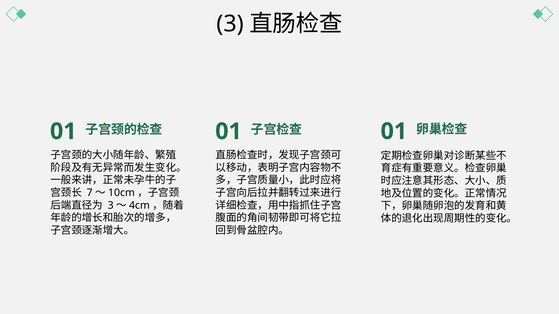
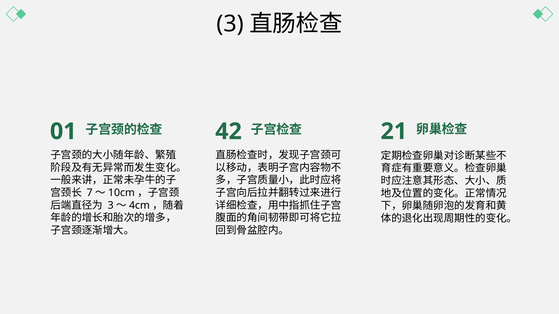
01: 01 -> 42 (229, 132)
01: 01 -> 21 (394, 132)
